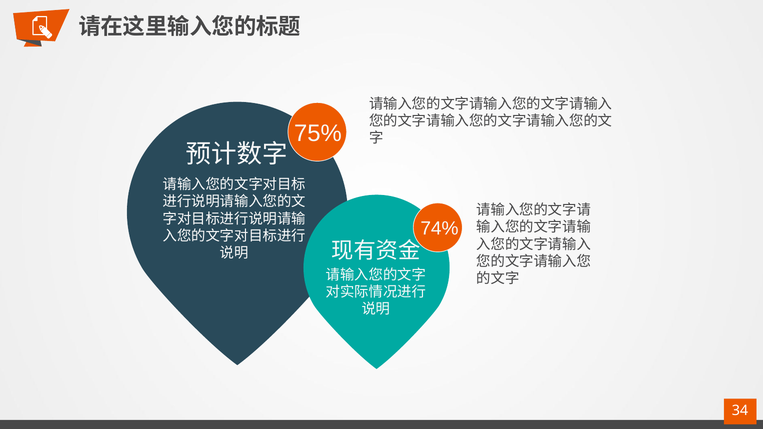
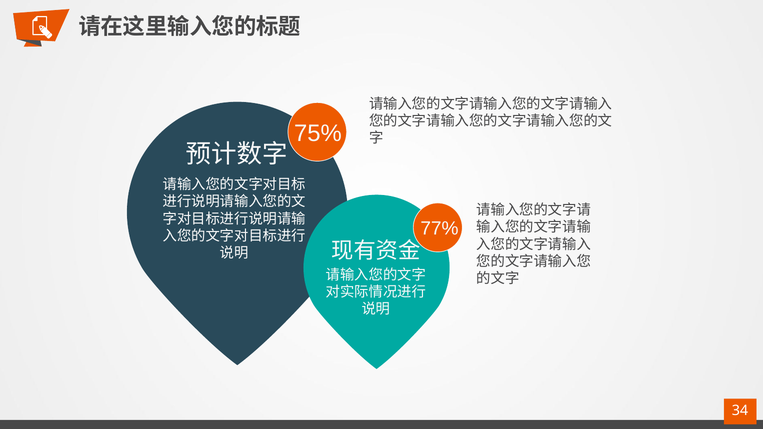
74%: 74% -> 77% (439, 229)
